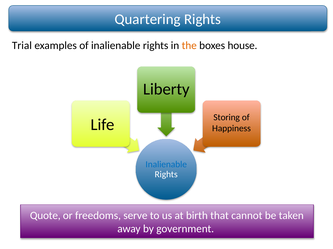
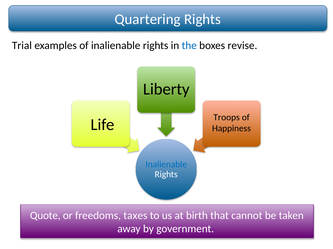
the colour: orange -> blue (189, 45)
house: house -> revise (242, 45)
Storing: Storing -> Troops (227, 118)
serve: serve -> taxes (135, 216)
